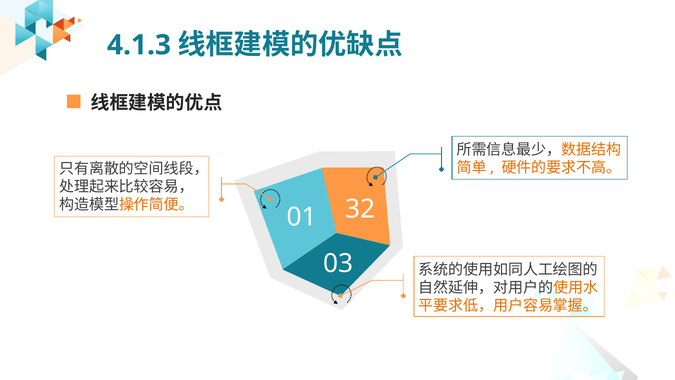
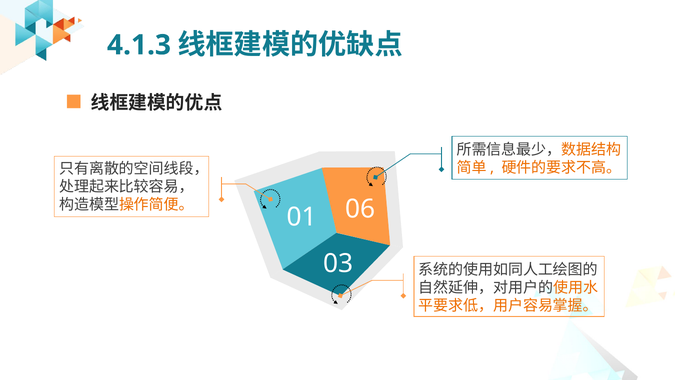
32: 32 -> 06 (360, 209)
